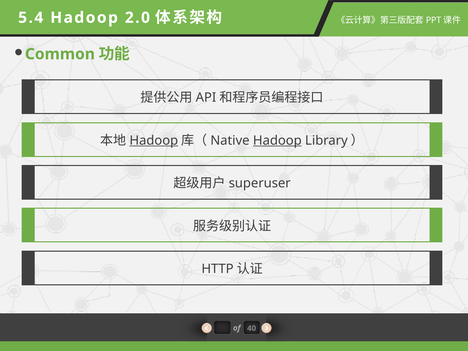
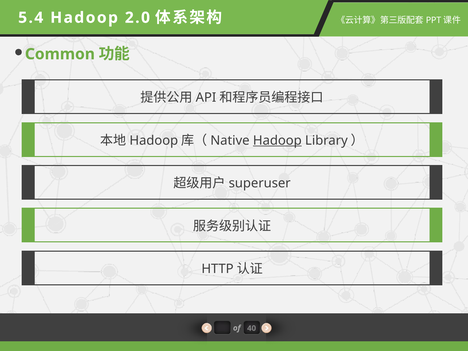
Hadoop underline: present -> none (154, 140)
